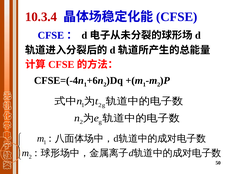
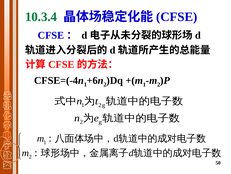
10.3.4 colour: red -> green (41, 17)
